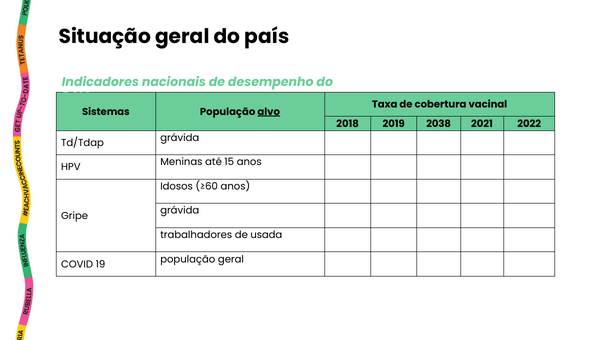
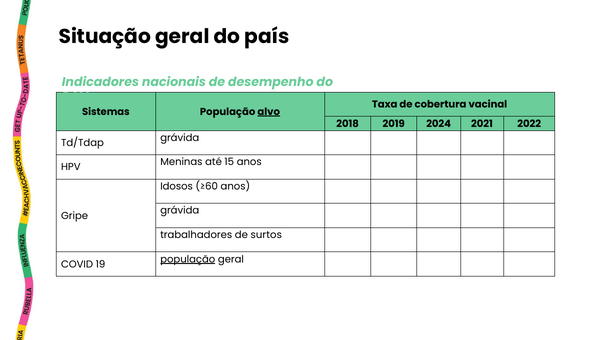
2038: 2038 -> 2024 (439, 124)
usada: usada -> surtos (266, 235)
população underline: none -> present (188, 259)
